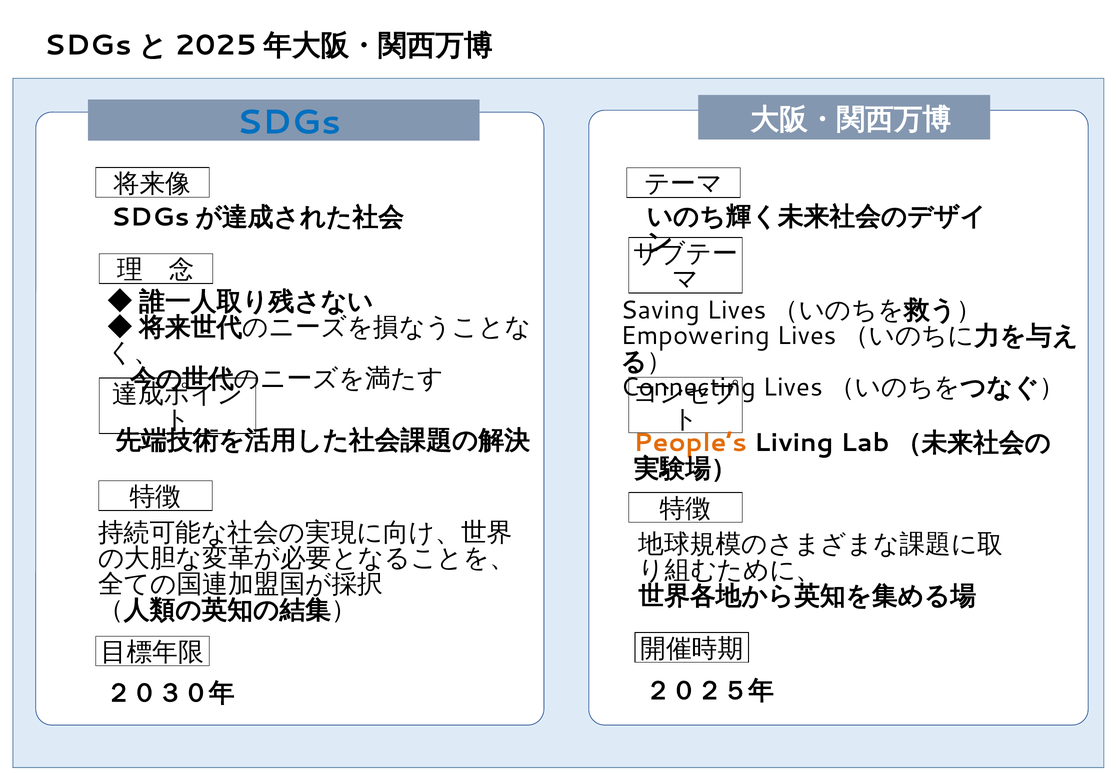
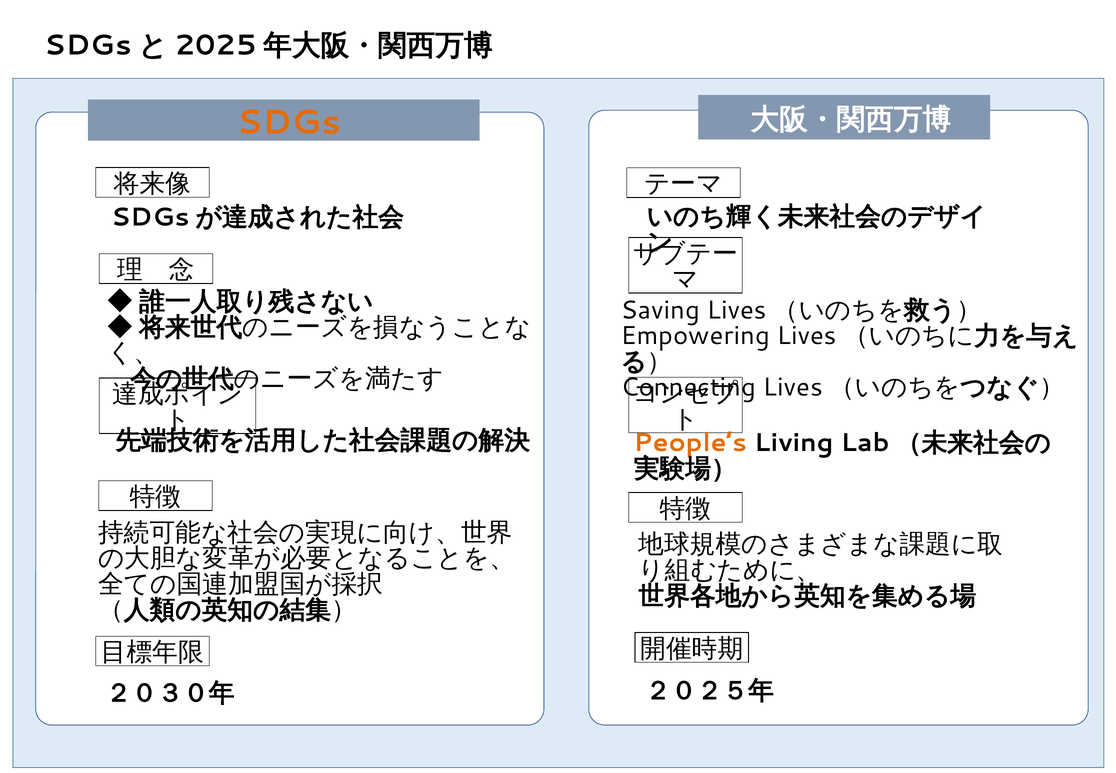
SDGs colour: blue -> orange (289, 122)
